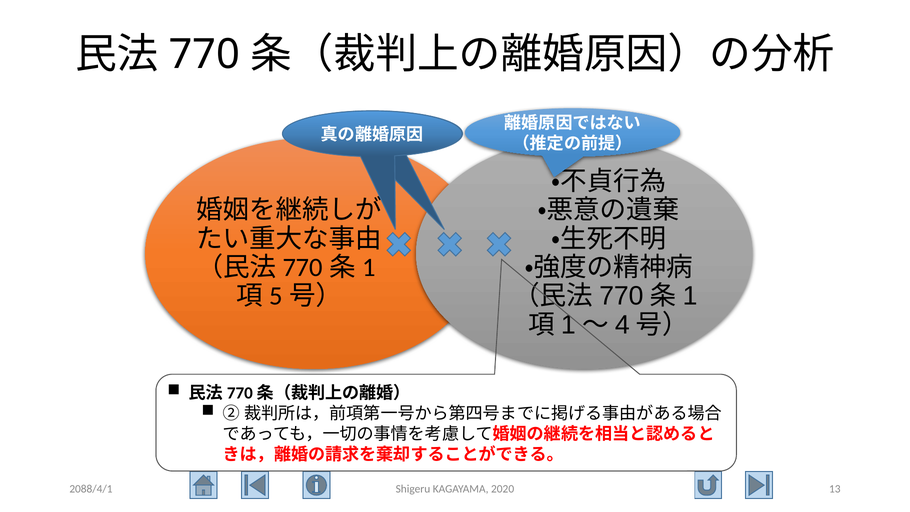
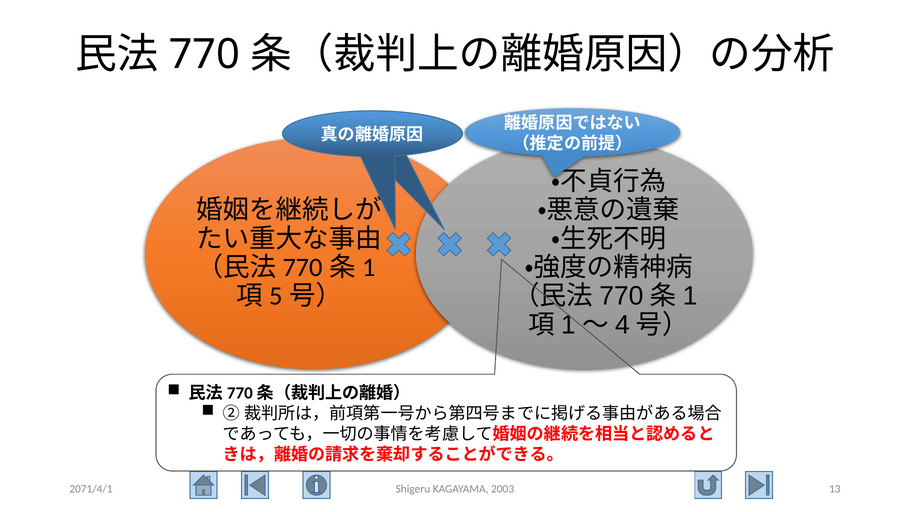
2088/4/1: 2088/4/1 -> 2071/4/1 (91, 489)
2020: 2020 -> 2003 (503, 489)
